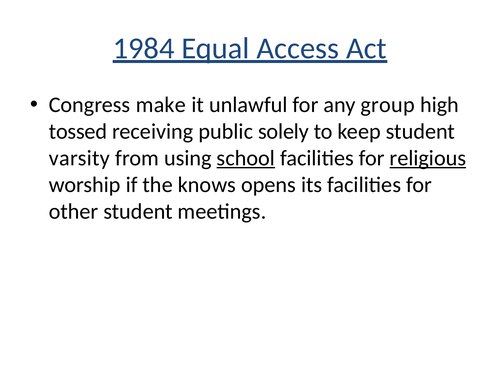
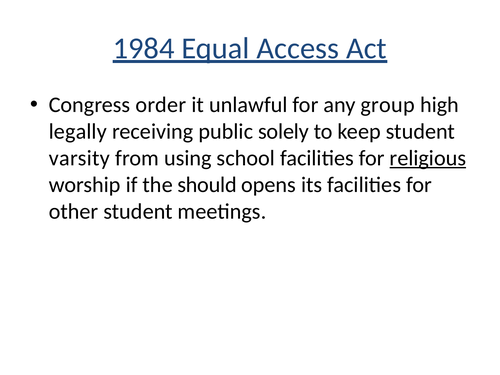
make: make -> order (161, 105)
tossed: tossed -> legally (78, 132)
school underline: present -> none (246, 158)
knows: knows -> should (207, 185)
